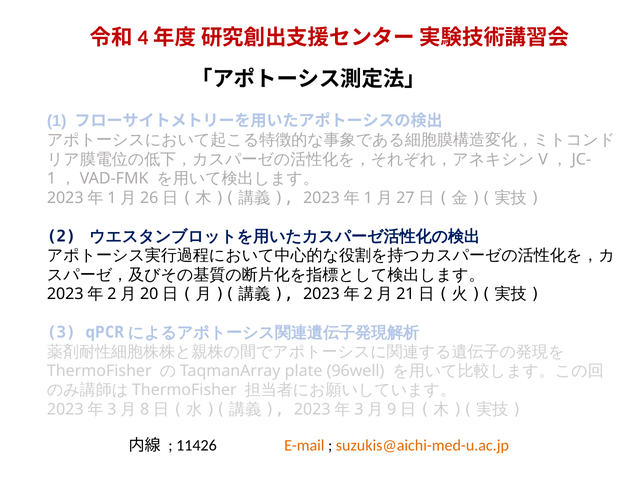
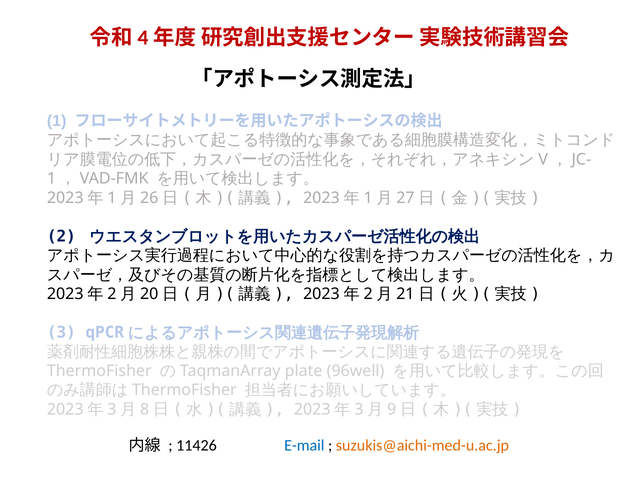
E-mail colour: orange -> blue (304, 445)
